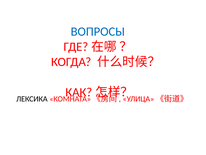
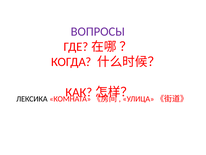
ВОПРОСЫ colour: blue -> purple (98, 32)
